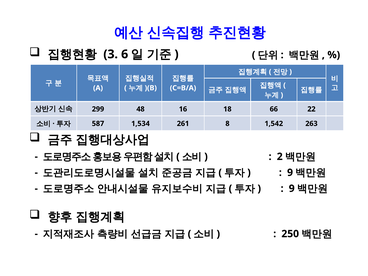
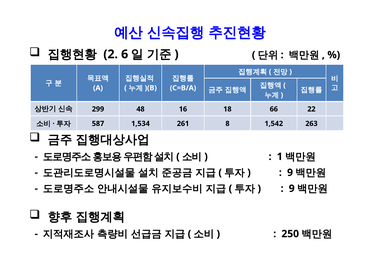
3: 3 -> 2 (111, 54)
2: 2 -> 1 (280, 157)
